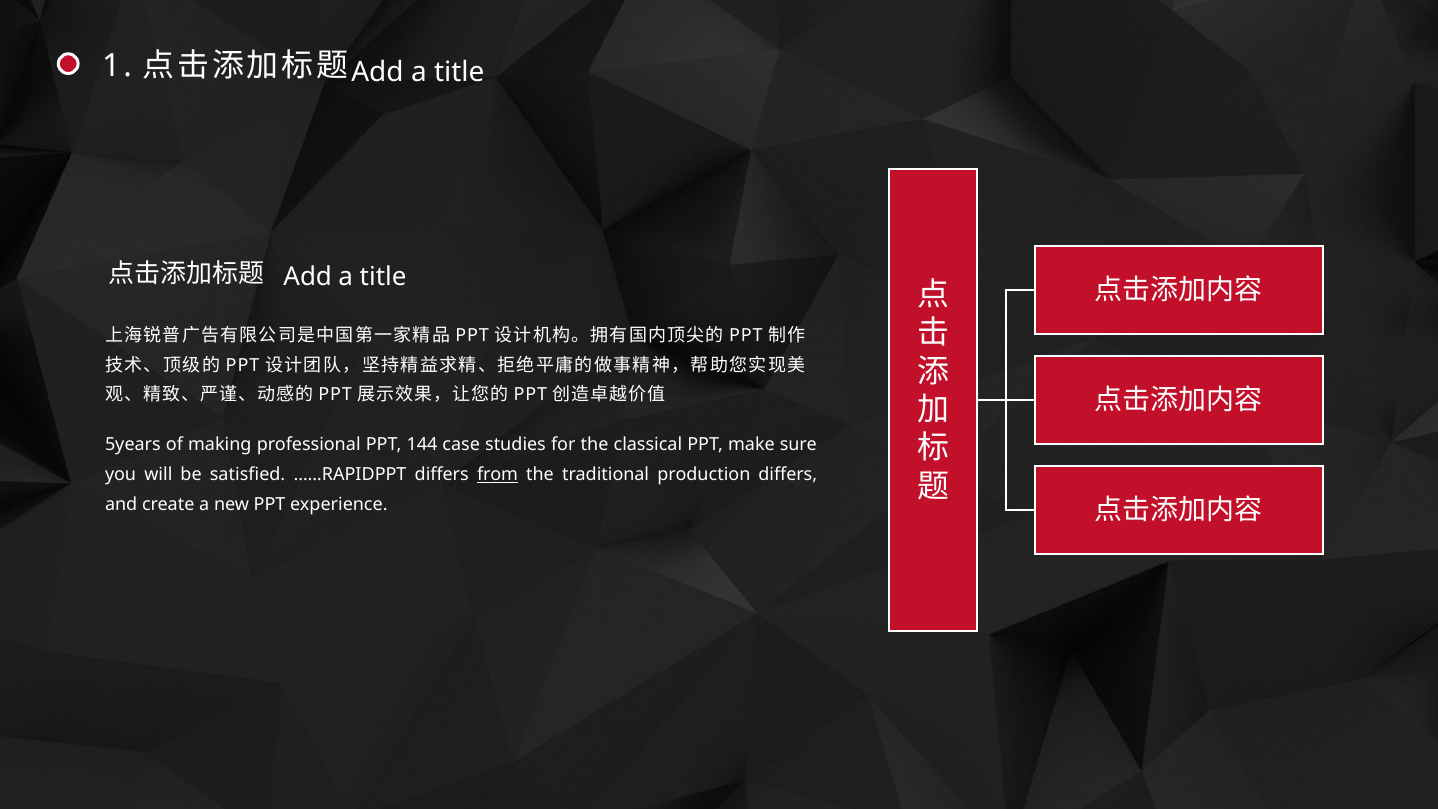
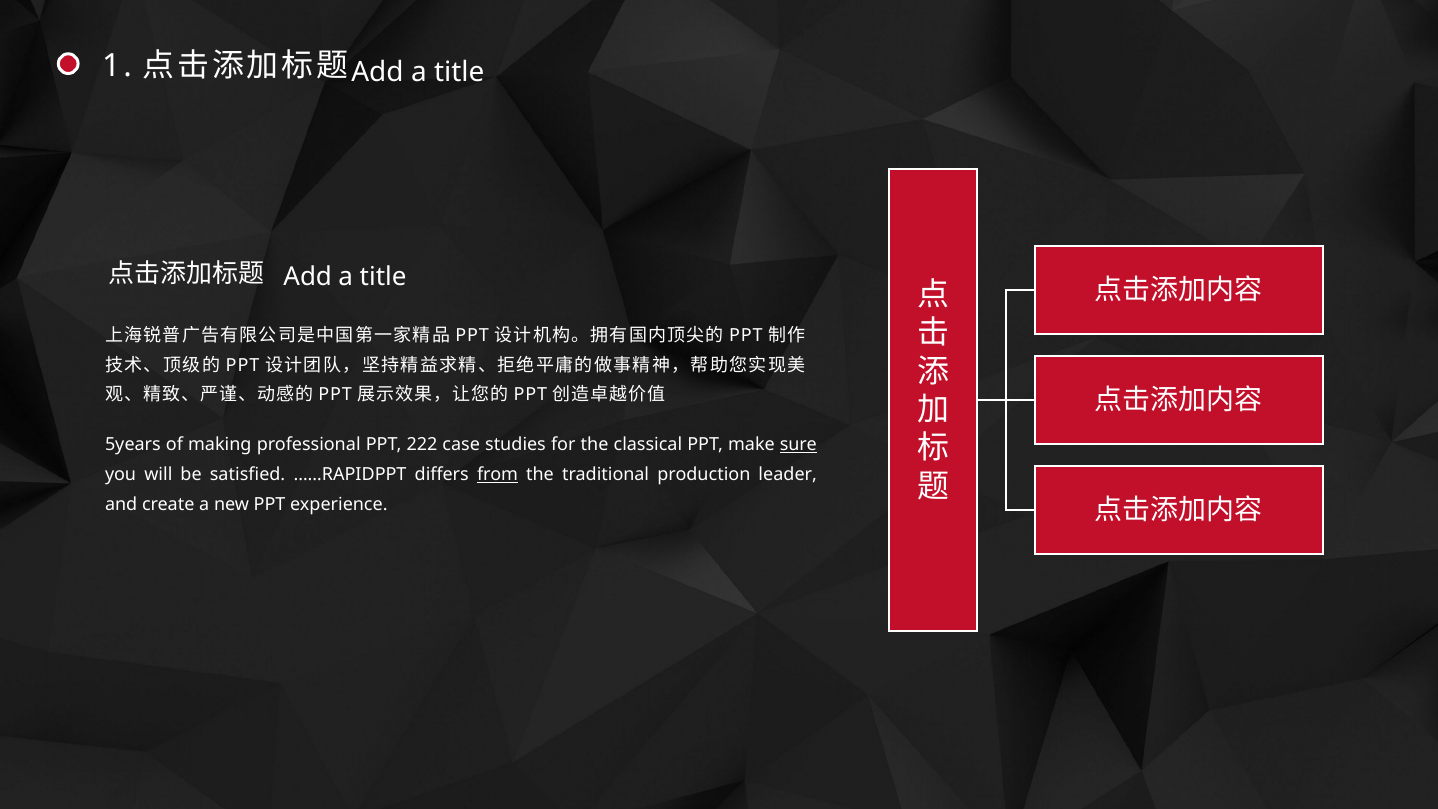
144: 144 -> 222 (422, 445)
sure underline: none -> present (798, 445)
production differs: differs -> leader (788, 475)
